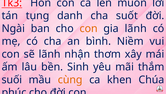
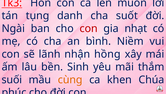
con colour: orange -> red (89, 28)
gia lãnh: lãnh -> nhạt (136, 28)
thơm: thơm -> hồng (107, 54)
